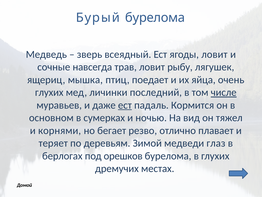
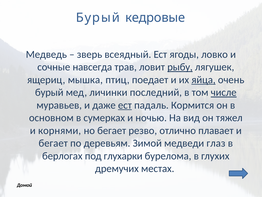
Бурый бурелома: бурелома -> кедровые (155, 18)
ягоды ловит: ловит -> ловко (215, 54)
рыбу underline: none -> present (180, 67)
яйца underline: none -> present (204, 80)
глухих: глухих -> бурый (49, 92)
теряет: теряет -> бегает (53, 143)
орешков: орешков -> глухарки (123, 156)
